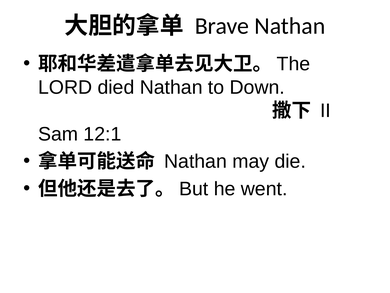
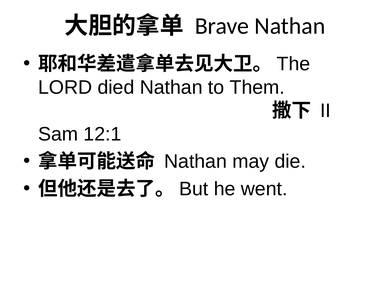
Down: Down -> Them (257, 87)
